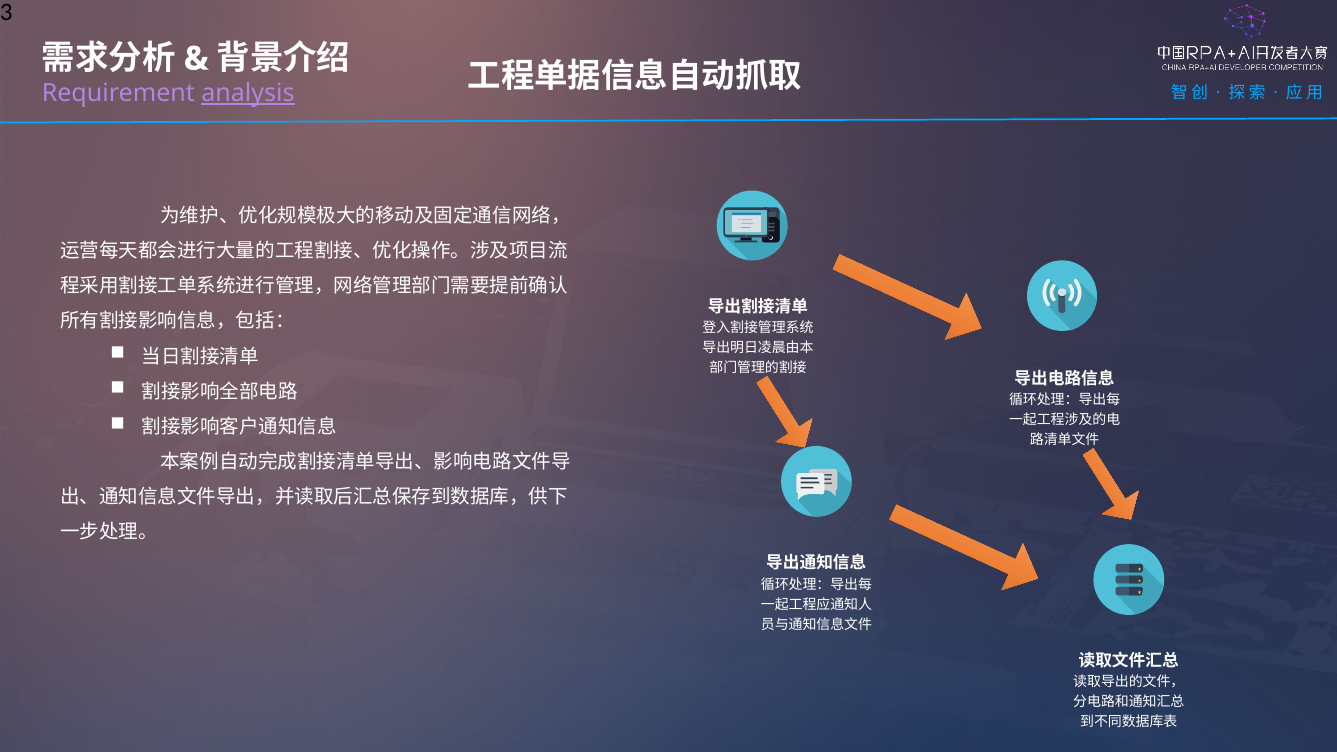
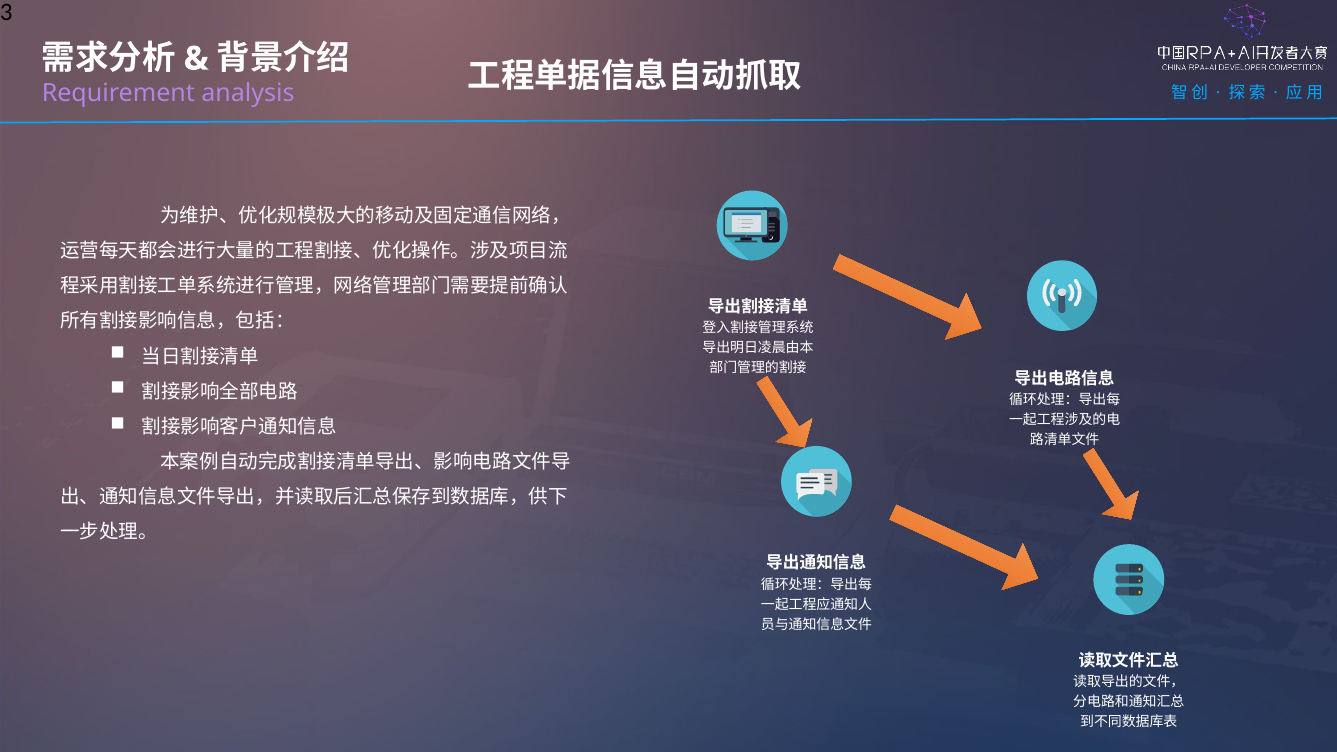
analysis underline: present -> none (248, 93)
